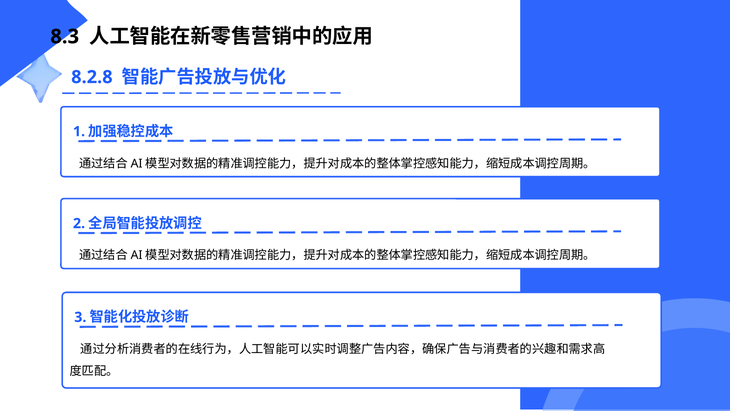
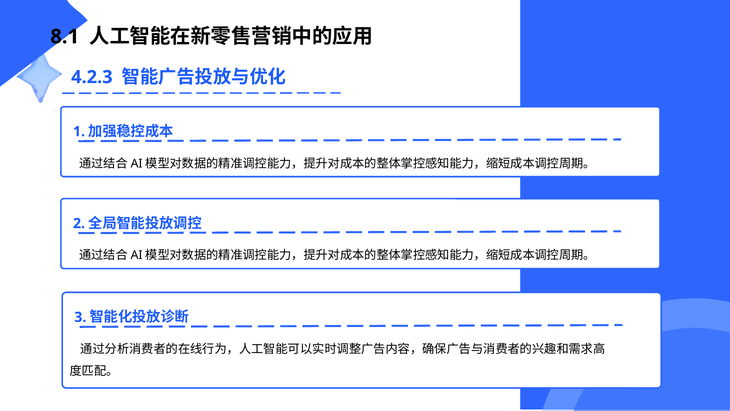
8.3: 8.3 -> 8.1 (65, 37)
8.2.8: 8.2.8 -> 4.2.3 (92, 77)
